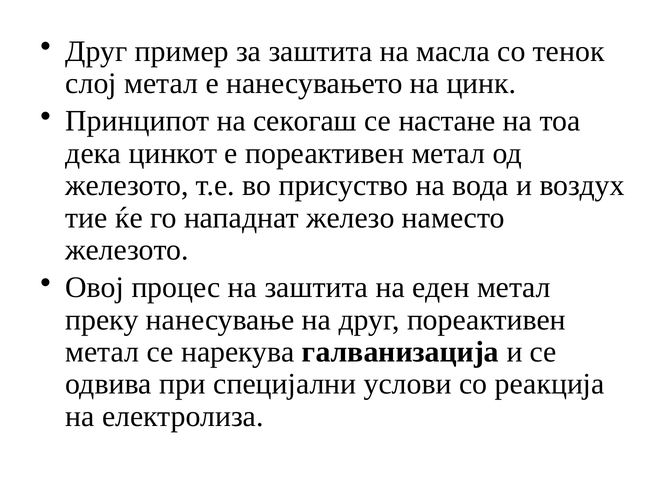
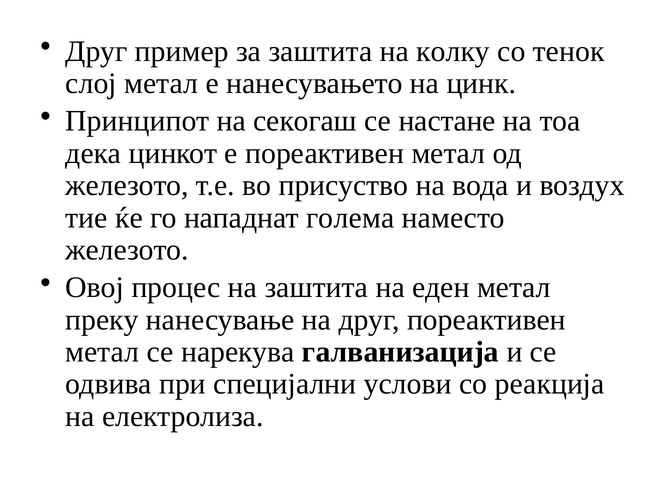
масла: масла -> колку (453, 51)
железо: железо -> голема (350, 218)
